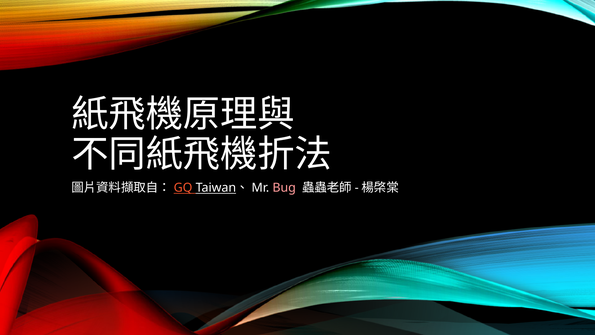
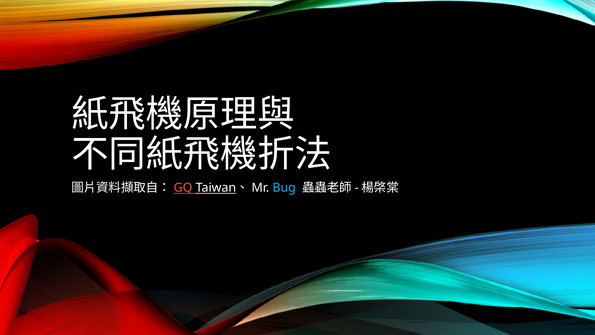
Bug colour: pink -> light blue (284, 188)
